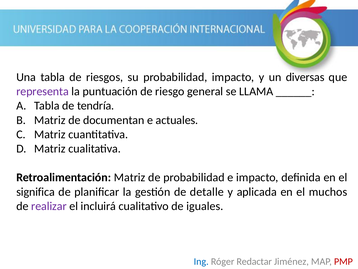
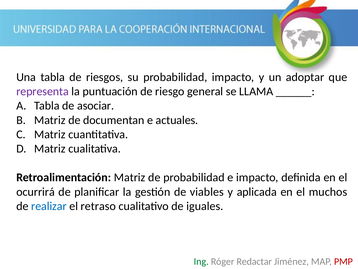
diversas: diversas -> adoptar (305, 77)
tendría: tendría -> asociar (96, 106)
significa: significa -> ocurrirá (36, 191)
detalle: detalle -> viables (207, 191)
realizar colour: purple -> blue (49, 206)
incluirá: incluirá -> retraso (98, 206)
Ing colour: blue -> green (201, 261)
